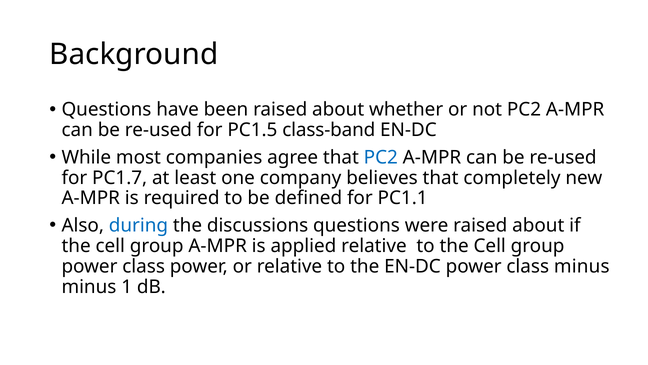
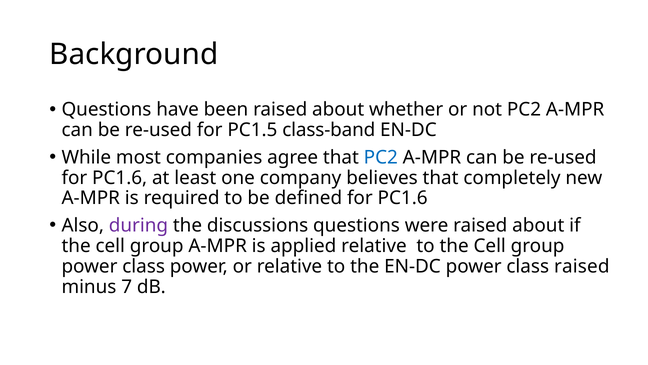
PC1.7: PC1.7 -> PC1.6 (120, 178)
defined for PC1.1: PC1.1 -> PC1.6 (403, 198)
during colour: blue -> purple (138, 225)
class minus: minus -> raised (582, 266)
1: 1 -> 7 (127, 286)
